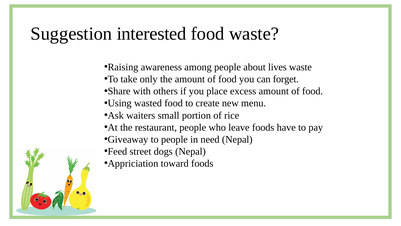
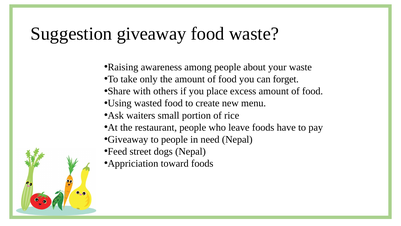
Suggestion interested: interested -> giveaway (152, 34)
lives: lives -> your (277, 67)
